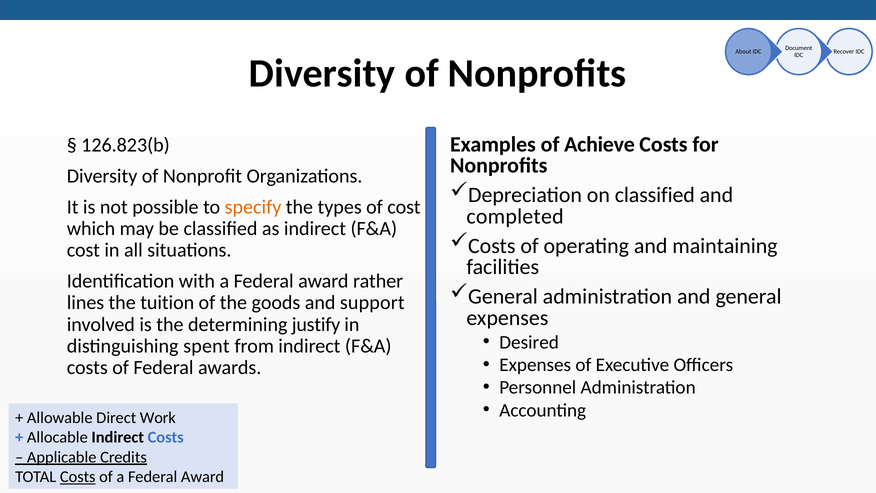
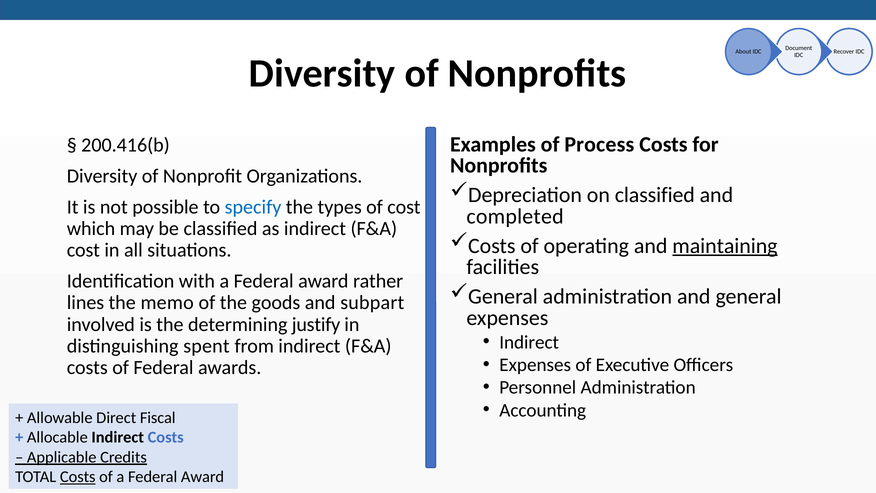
Achieve: Achieve -> Process (599, 144)
126.823(b: 126.823(b -> 200.416(b (126, 145)
specify colour: orange -> blue (253, 207)
maintaining underline: none -> present (725, 246)
tuition: tuition -> memo (167, 303)
support: support -> subpart (372, 303)
Desired: Desired -> Indirect (529, 342)
Work: Work -> Fiscal (158, 418)
